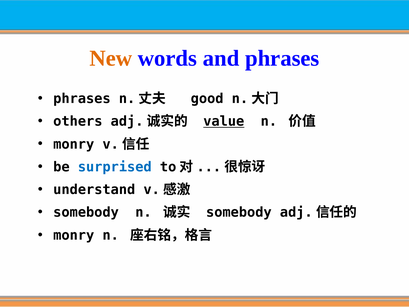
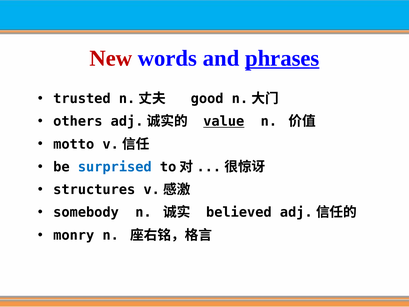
New colour: orange -> red (111, 58)
phrases underline: none -> present (282, 58)
phrases: phrases -> trusted (82, 99)
monry: monry -> motto (74, 144)
understand: understand -> structures (94, 190)
somebody: somebody -> believed (239, 212)
